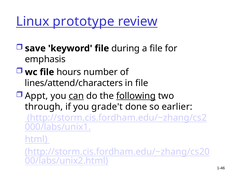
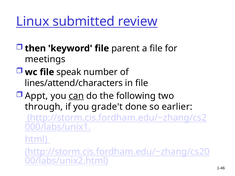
prototype: prototype -> submitted (84, 21)
save: save -> then (35, 48)
during: during -> parent (126, 48)
emphasis: emphasis -> meetings (45, 59)
hours: hours -> speak (69, 72)
following underline: present -> none (136, 96)
